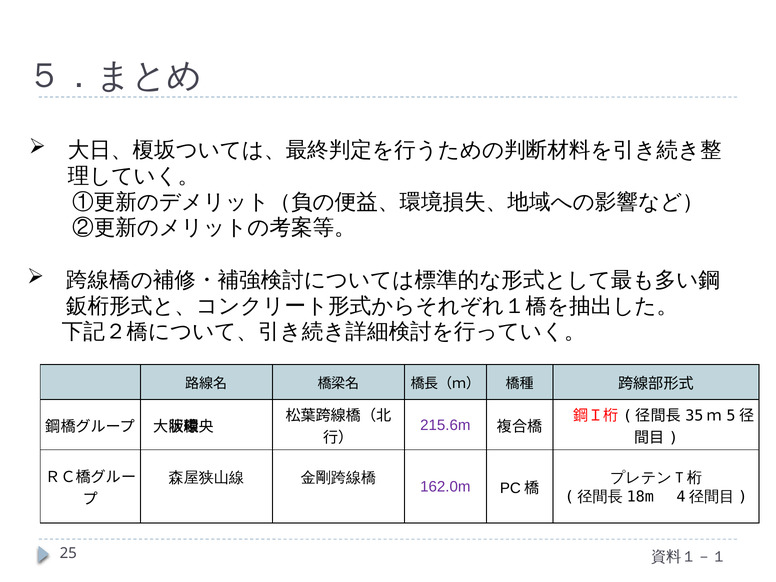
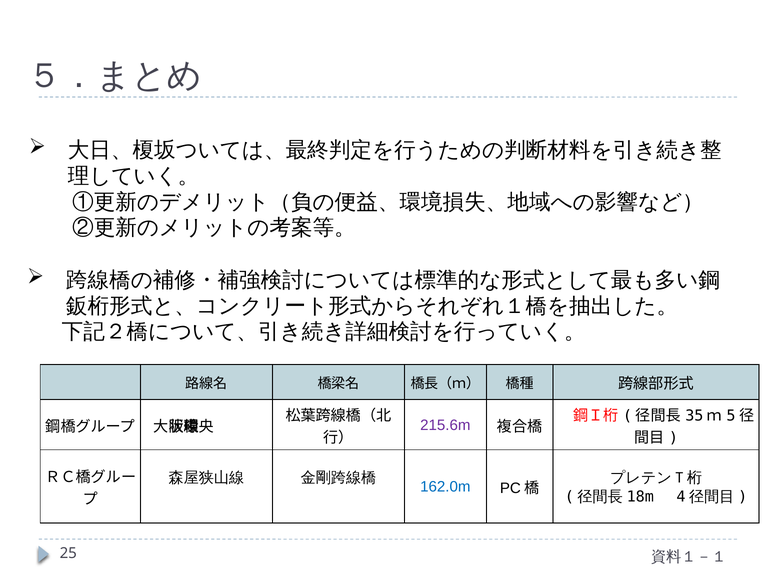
162.0m colour: purple -> blue (445, 487)
